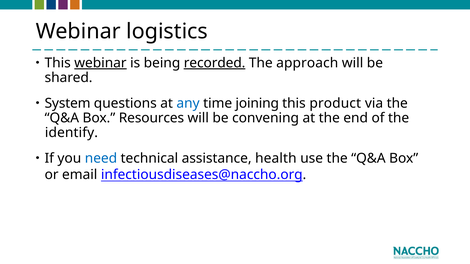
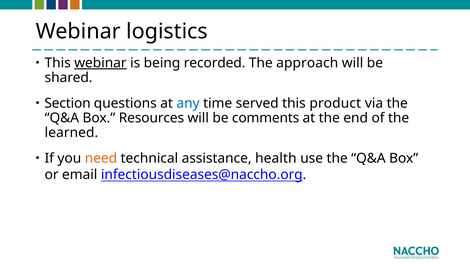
recorded underline: present -> none (215, 63)
System: System -> Section (68, 103)
joining: joining -> served (257, 103)
convening: convening -> comments (266, 118)
identify: identify -> learned (71, 133)
need colour: blue -> orange (101, 159)
